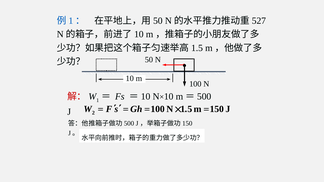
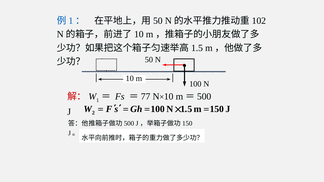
527: 527 -> 102 (259, 21)
10: 10 -> 77 (146, 97)
